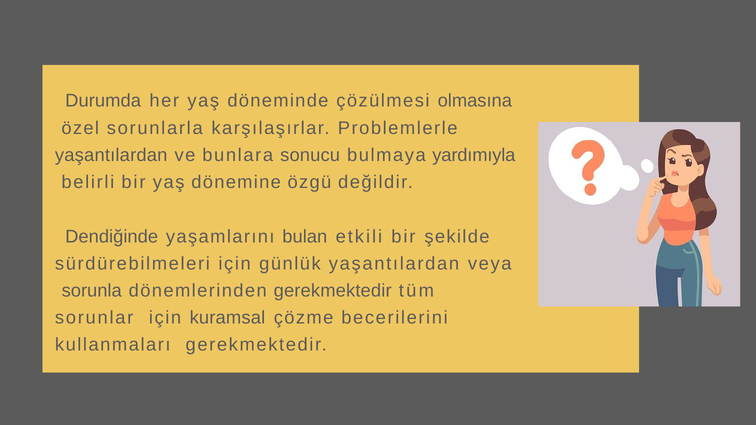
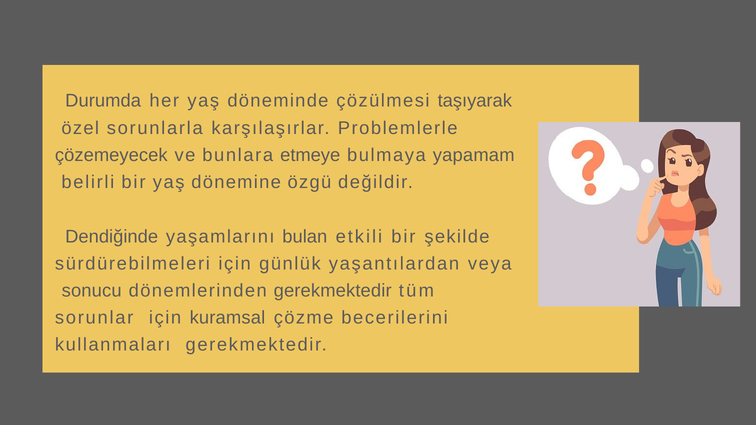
olmasına: olmasına -> taşıyarak (475, 101)
yaşantılardan: yaşantılardan -> çözemeyecek (111, 155)
sonucu: sonucu -> etmeye (310, 155)
yardımıyla: yardımıyla -> yapamam (474, 155)
sorunla: sorunla -> sonucu (92, 291)
